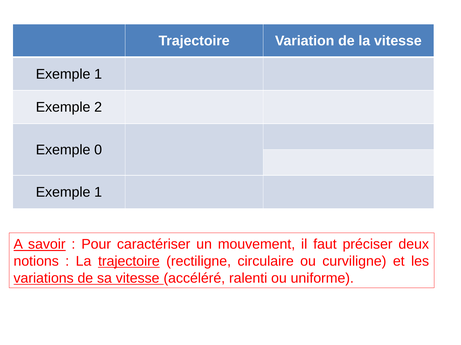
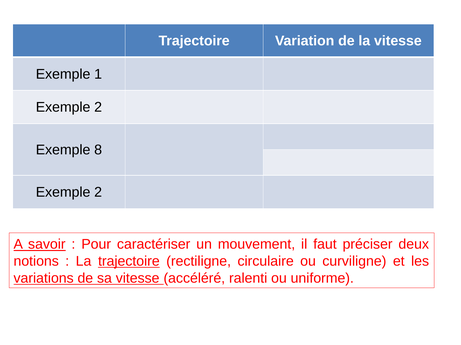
0: 0 -> 8 (98, 150)
1: 1 -> 2 (98, 193)
